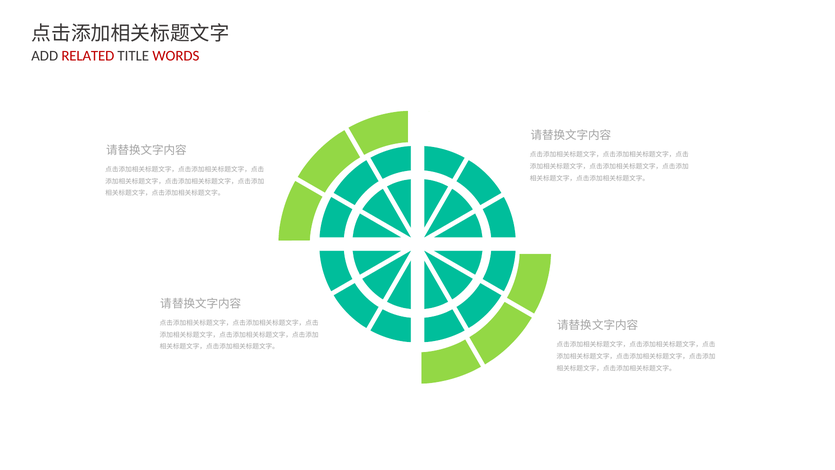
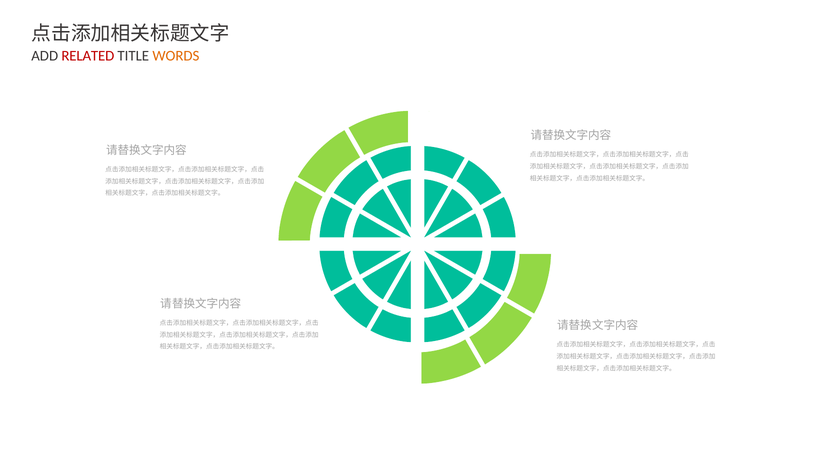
WORDS colour: red -> orange (176, 56)
